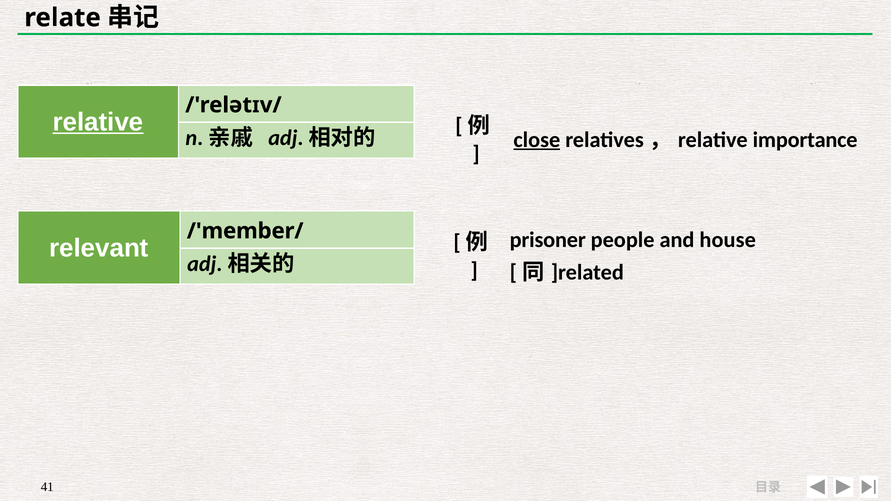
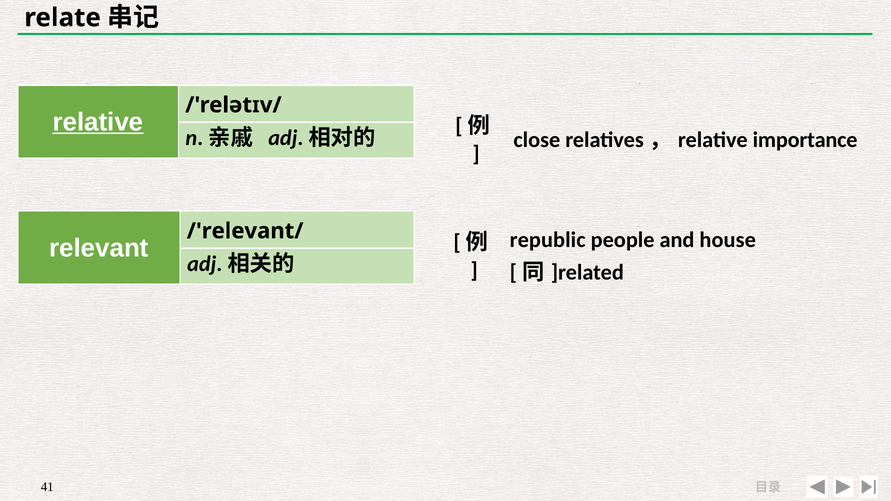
close underline: present -> none (537, 140)
prisoner: prisoner -> republic (548, 240)
/'member/: /'member/ -> /'relevant/ (245, 231)
